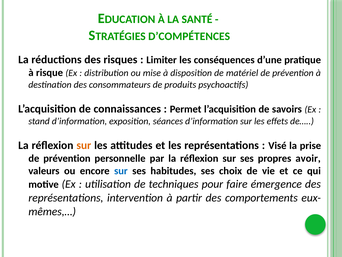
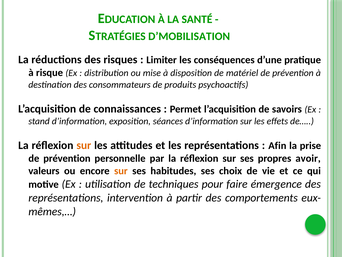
D’COMPÉTENCES: D’COMPÉTENCES -> D’MOBILISATION (189, 36)
Visé: Visé -> Afin (277, 145)
sur colour: blue -> orange (121, 171)
